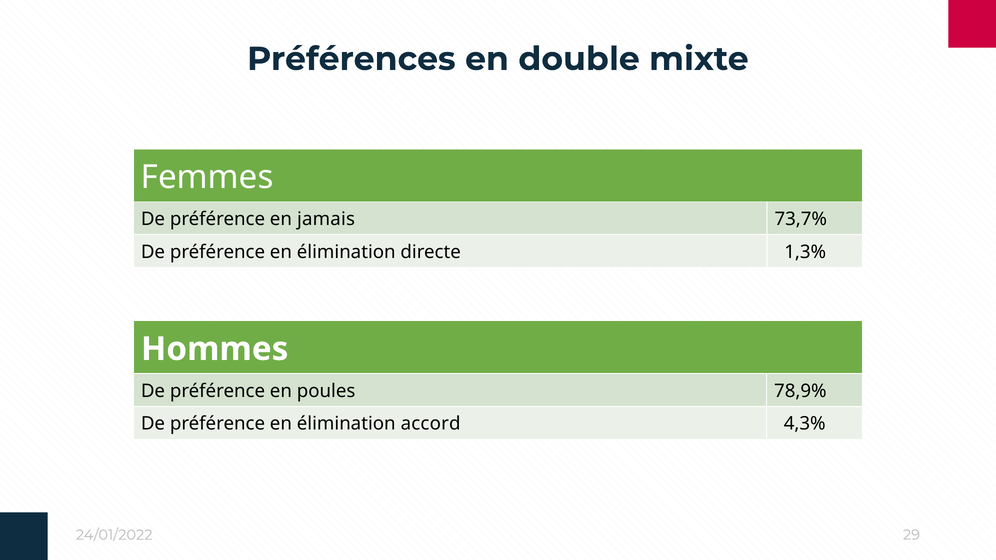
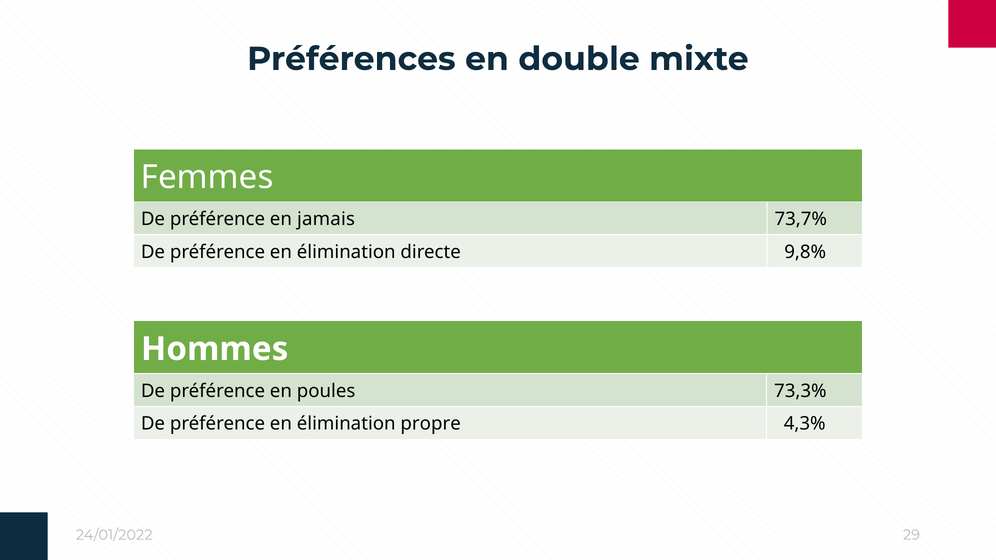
1,3%: 1,3% -> 9,8% (805, 252)
78,9%: 78,9% -> 73,3% (800, 391)
accord: accord -> propre (431, 424)
